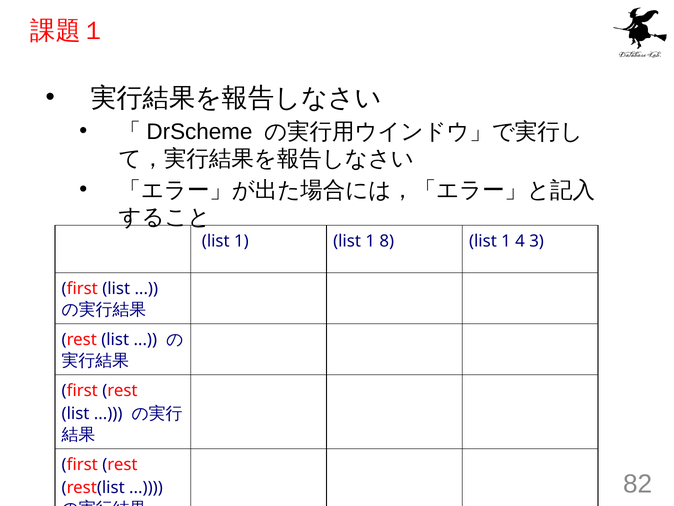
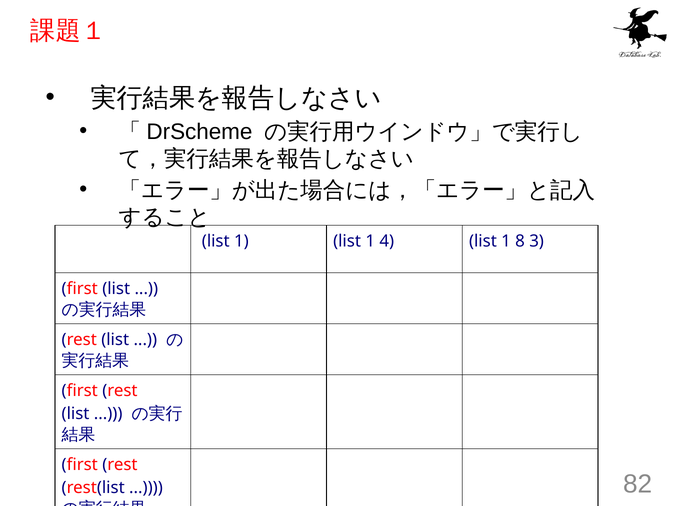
8: 8 -> 4 (387, 241)
4: 4 -> 8 (520, 241)
